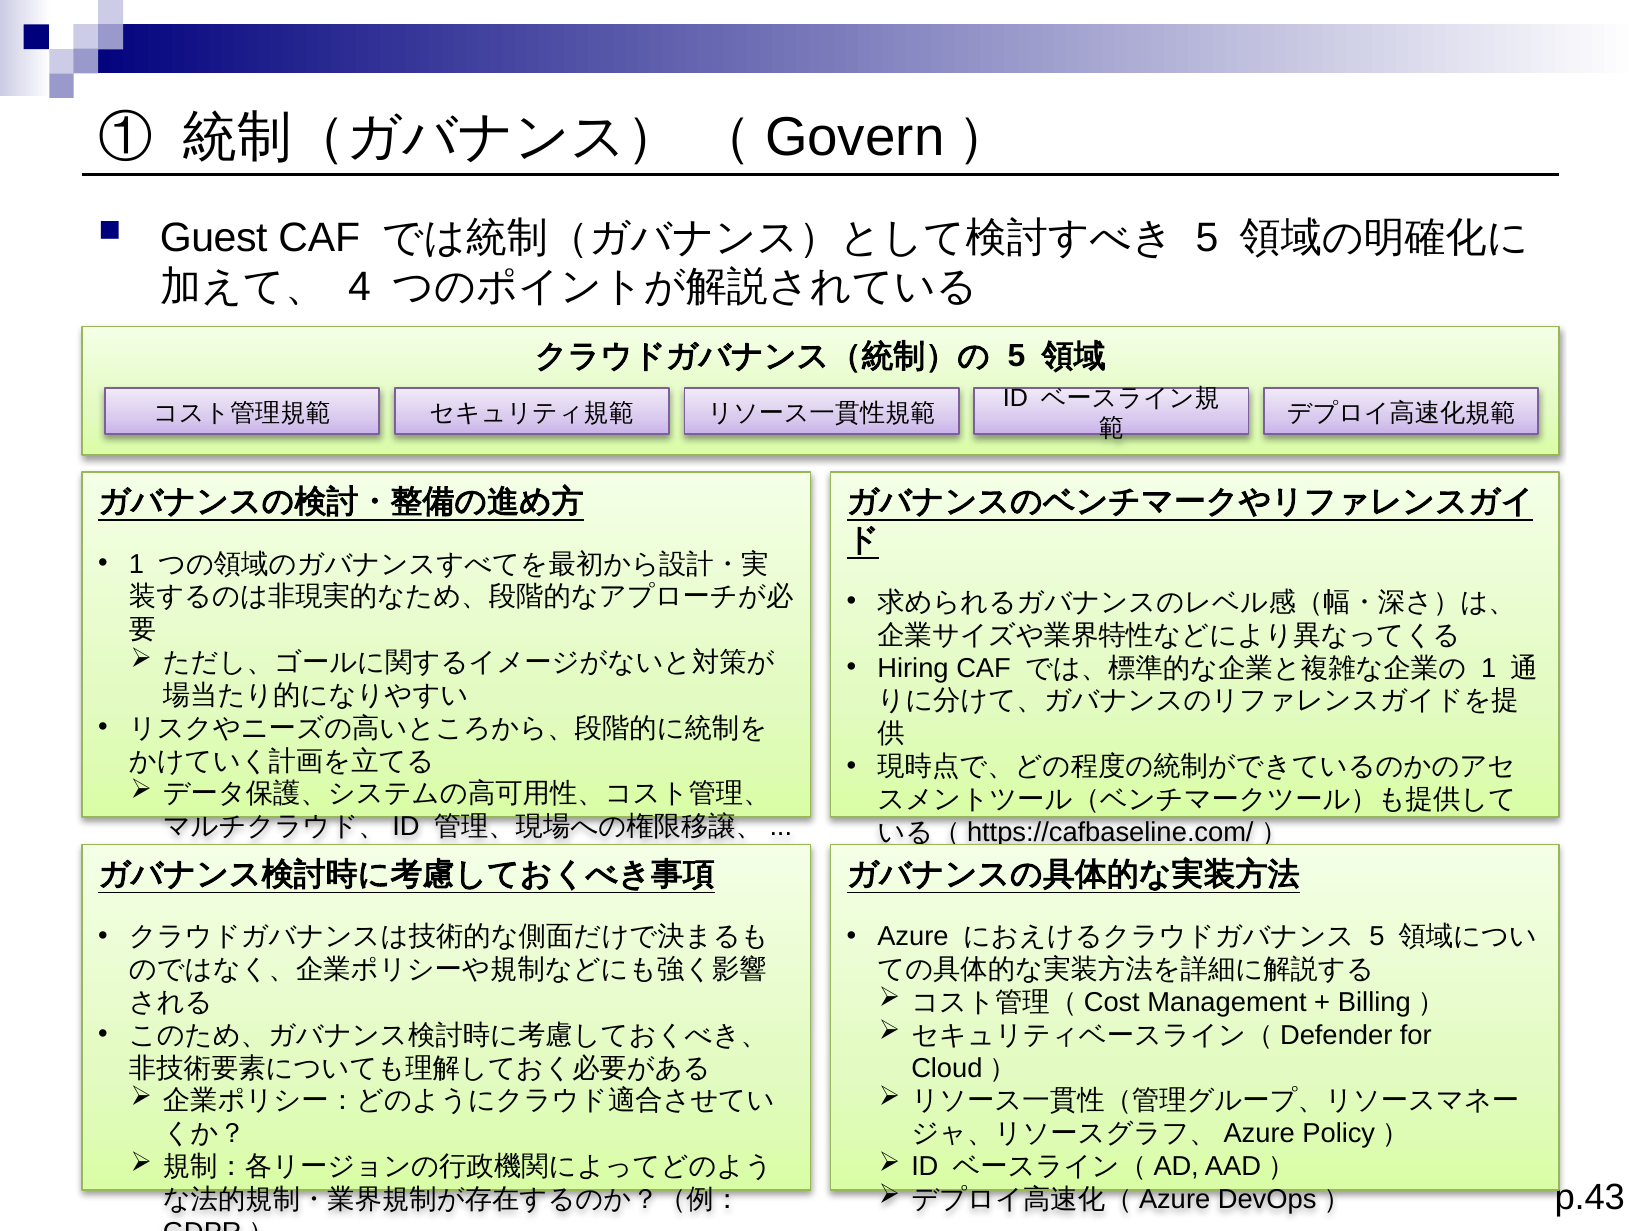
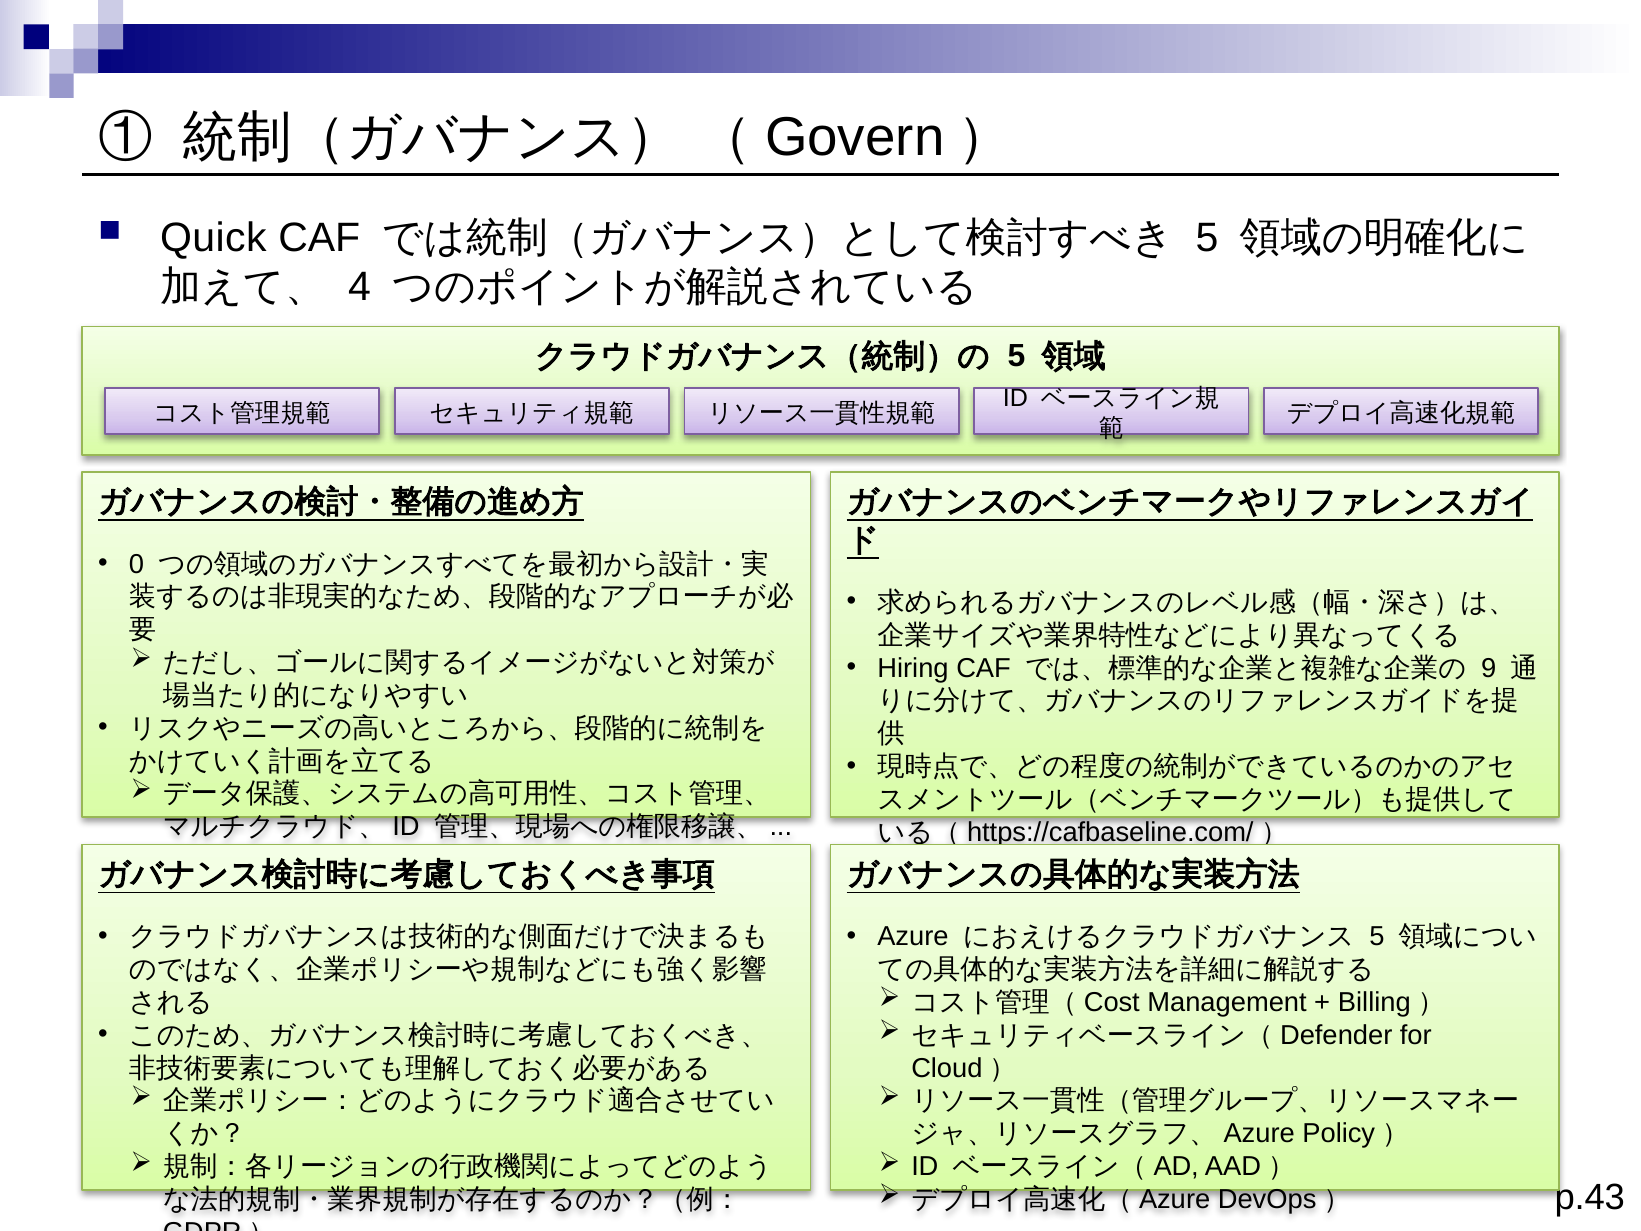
Guest: Guest -> Quick (213, 238)
1: 1 -> 0 (137, 564)
1: 1 -> 9 (1489, 668)
